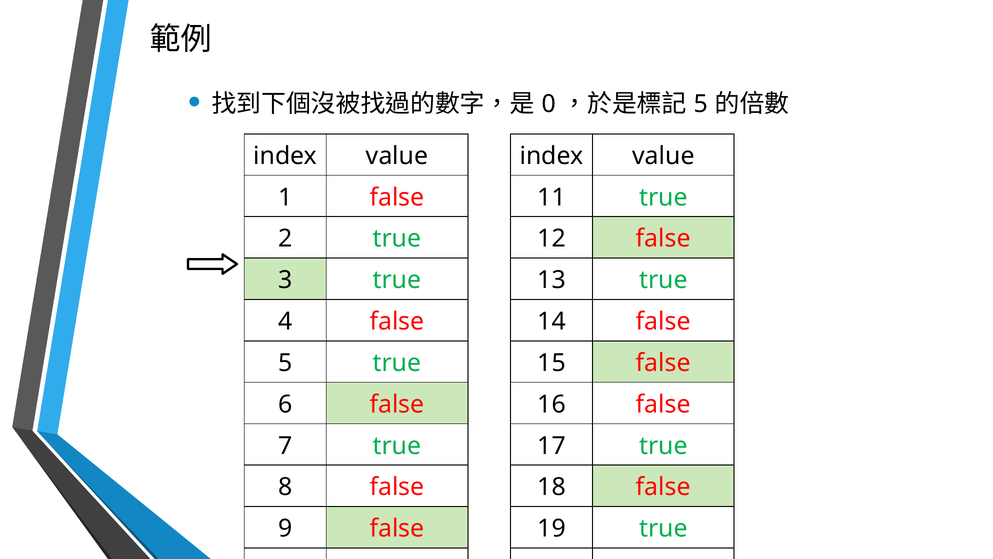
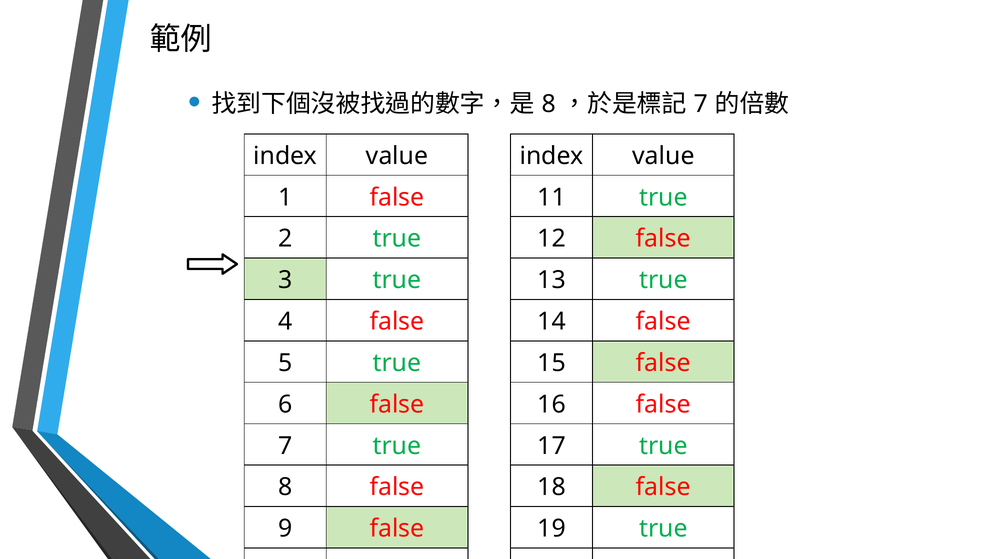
0: 0 -> 8 (549, 104)
5: 5 -> 7 (701, 104)
